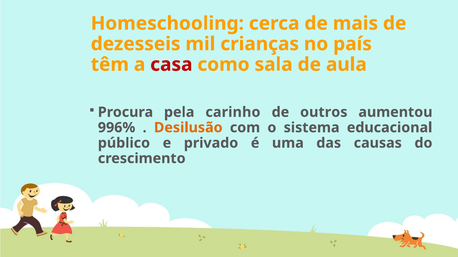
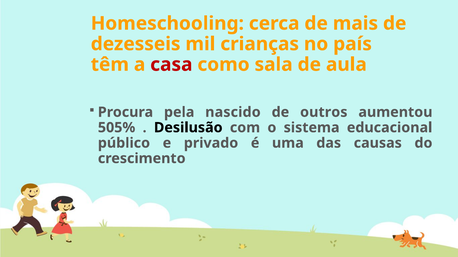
carinho: carinho -> nascido (233, 112)
996%: 996% -> 505% (117, 128)
Desilusão colour: orange -> black (188, 128)
